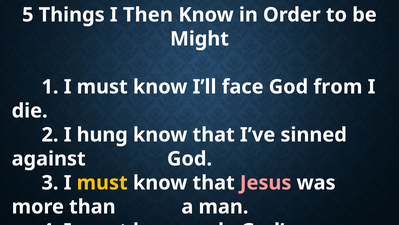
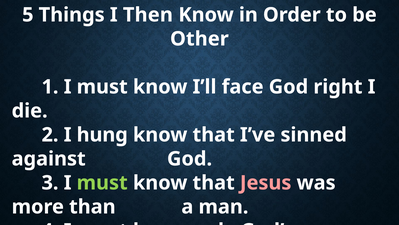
Might: Might -> Other (199, 39)
from: from -> right (338, 87)
must colour: yellow -> light green (102, 182)
